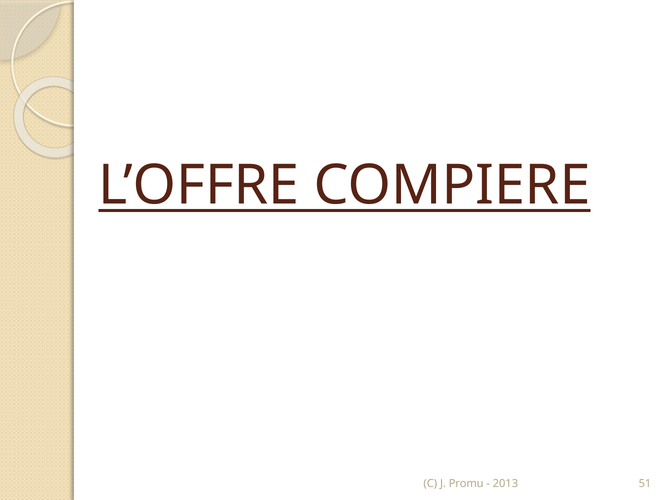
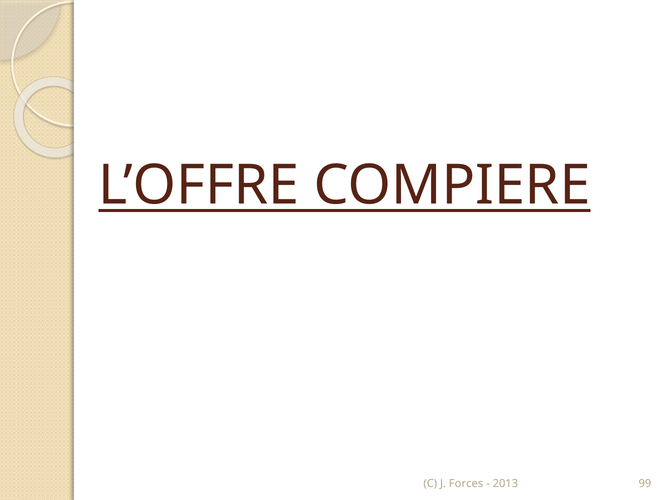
Promu: Promu -> Forces (466, 484)
51: 51 -> 99 (645, 484)
